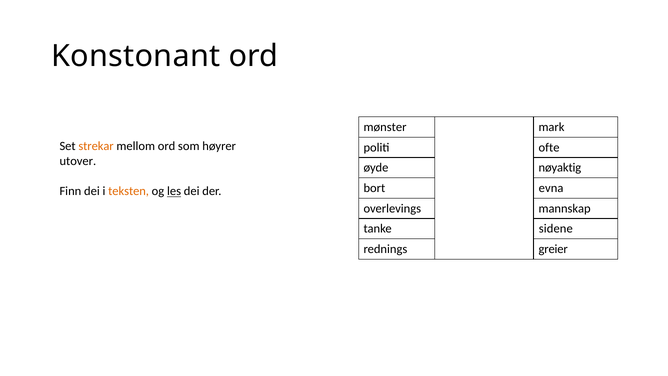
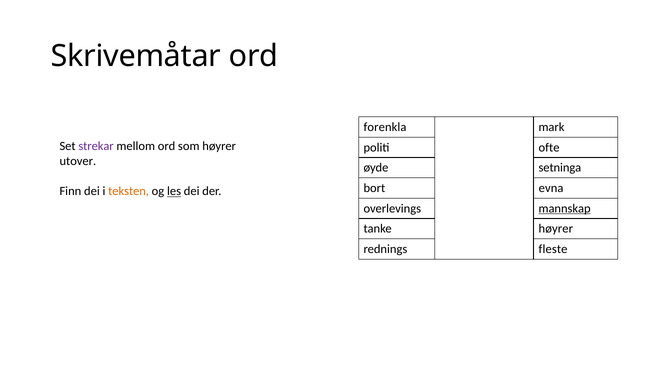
Konstonant: Konstonant -> Skrivemåtar (136, 56)
mønster: mønster -> forenkla (385, 127)
strekar colour: orange -> purple (96, 146)
nøyaktig: nøyaktig -> setninga (560, 168)
mannskap underline: none -> present (565, 208)
tanke sidene: sidene -> høyrer (556, 229)
greier: greier -> fleste (553, 249)
